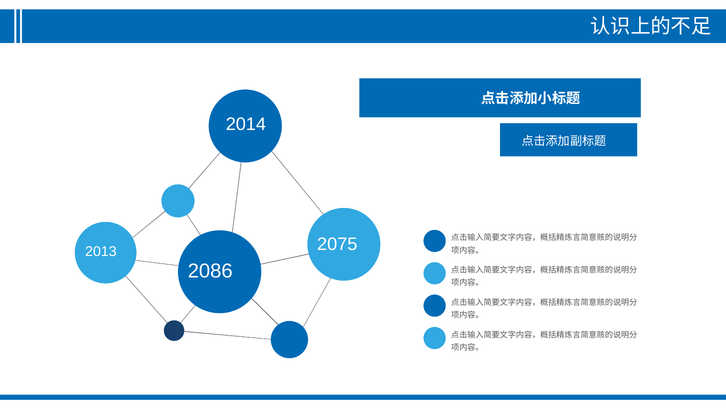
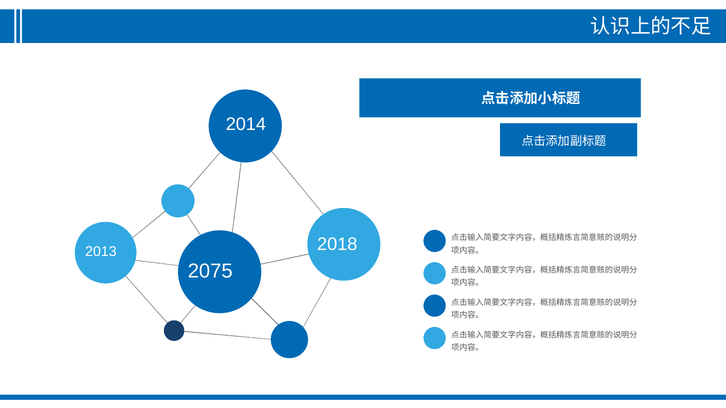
2075: 2075 -> 2018 (337, 244)
2086: 2086 -> 2075 (210, 271)
